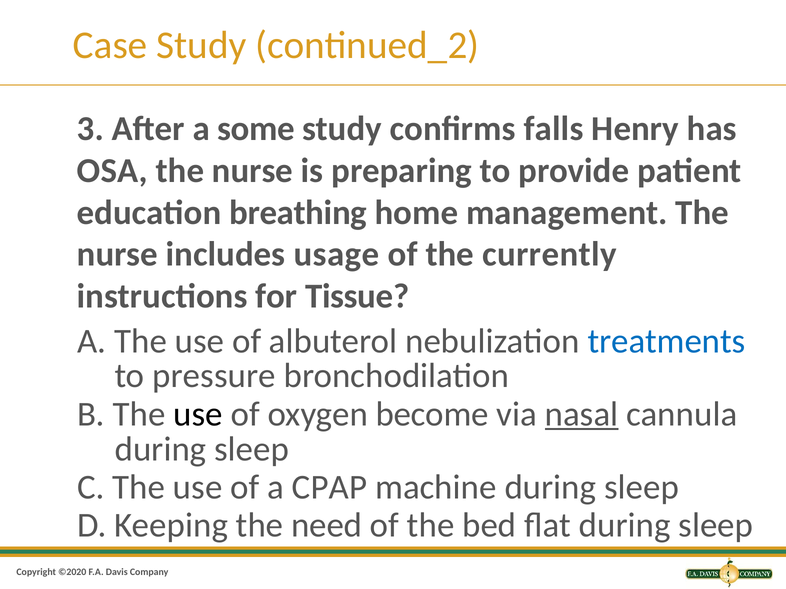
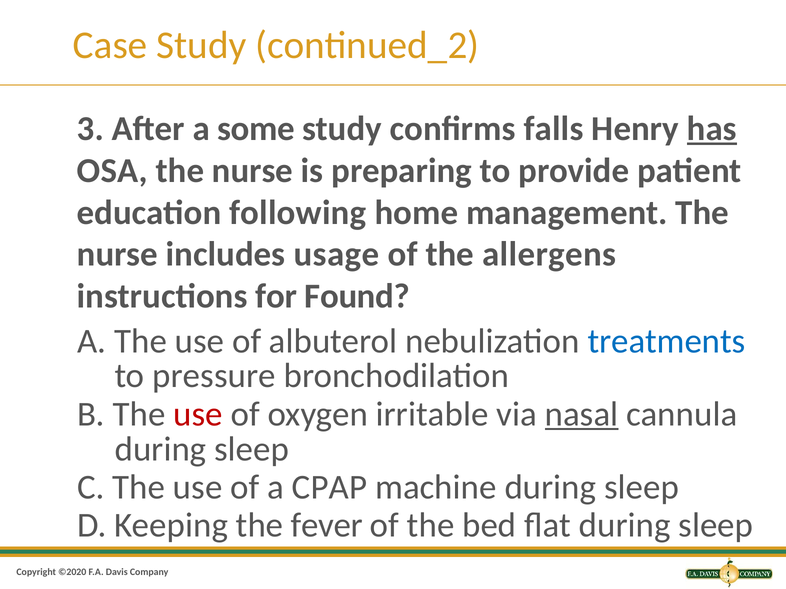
has underline: none -> present (712, 129)
breathing: breathing -> following (298, 213)
currently: currently -> allergens (549, 255)
Tissue: Tissue -> Found (357, 297)
use colour: black -> red (198, 414)
become: become -> irritable (432, 414)
need: need -> fever (327, 526)
